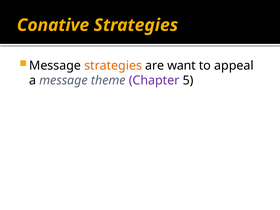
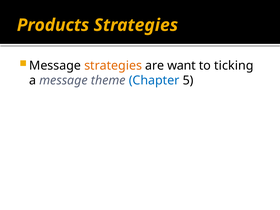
Conative: Conative -> Products (53, 25)
appeal: appeal -> ticking (234, 65)
Chapter colour: purple -> blue (154, 80)
